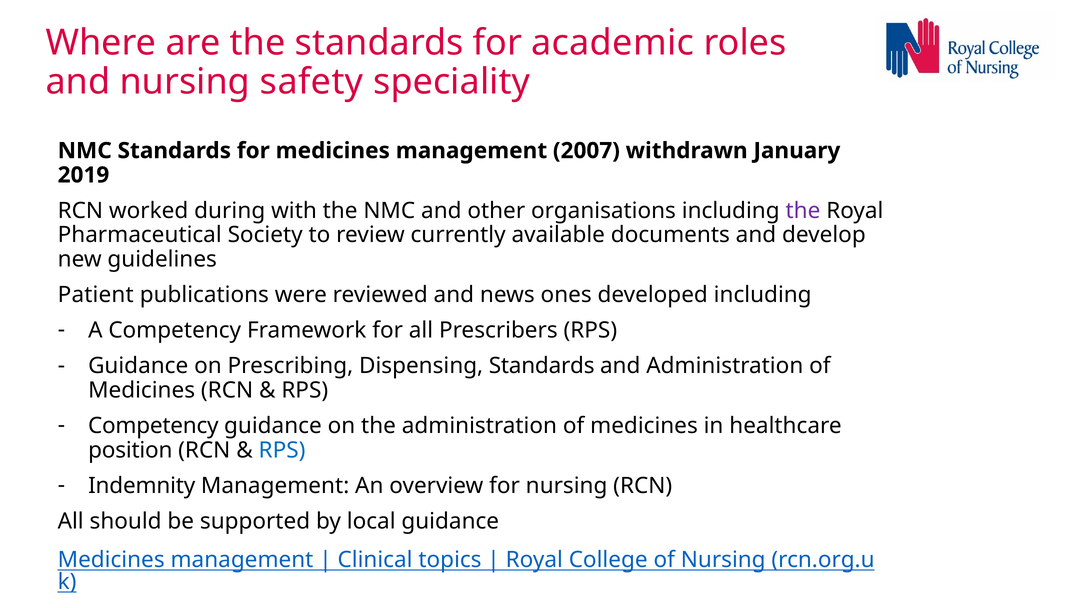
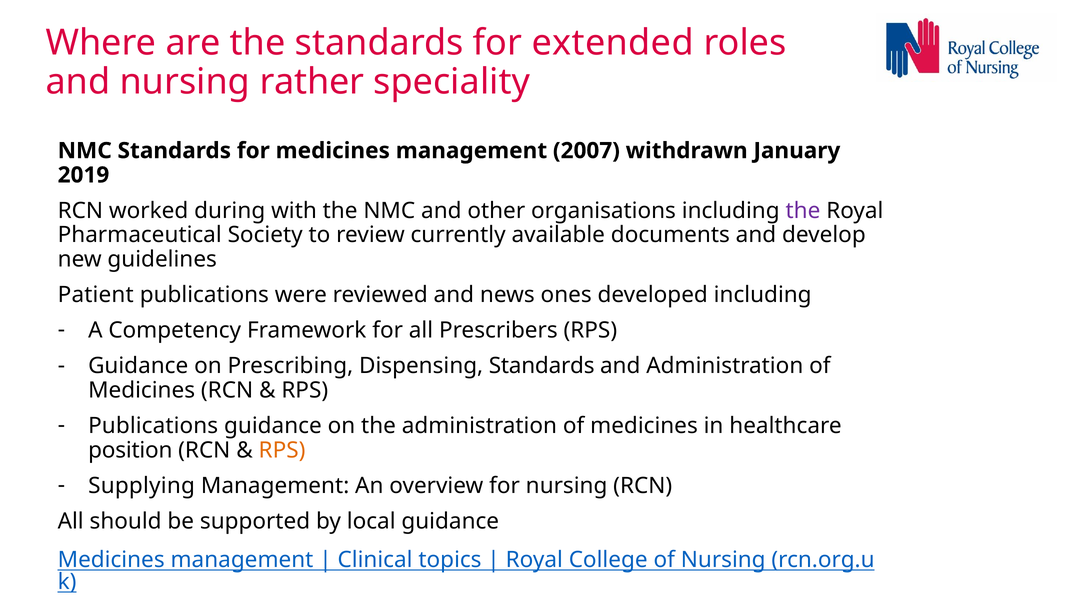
academic: academic -> extended (613, 43)
safety: safety -> rather (312, 82)
Competency: Competency -> Publications (153, 426)
RPS colour: blue -> orange (282, 450)
Indemnity: Indemnity -> Supplying (142, 486)
